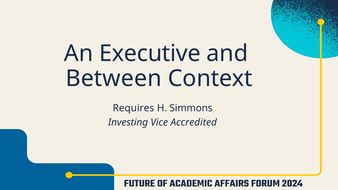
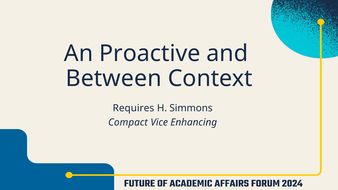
Executive: Executive -> Proactive (150, 53)
Investing: Investing -> Compact (128, 122)
Accredited: Accredited -> Enhancing (194, 122)
